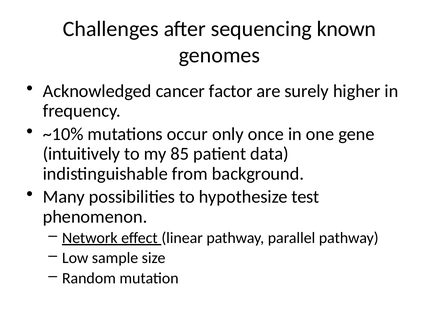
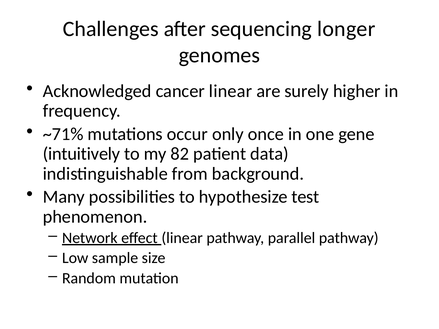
known: known -> longer (346, 29)
cancer factor: factor -> linear (231, 91)
~10%: ~10% -> ~71% (63, 134)
85: 85 -> 82 (180, 154)
